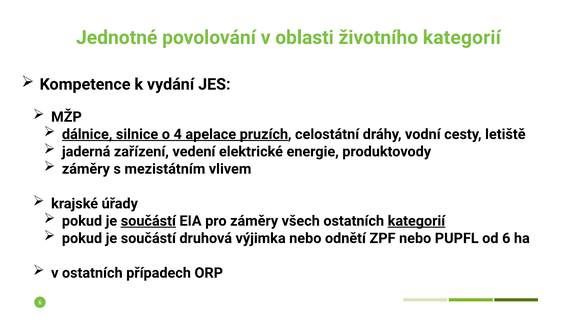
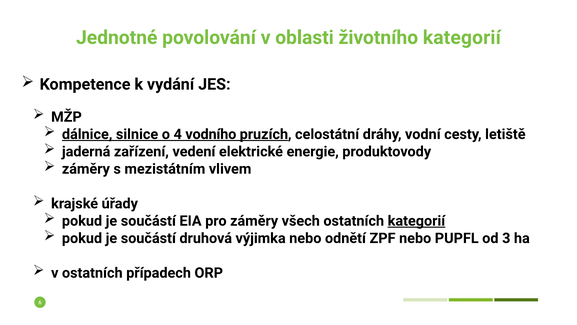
apelace: apelace -> vodního (211, 134)
součástí underline: present -> none (148, 221)
od 6: 6 -> 3 (506, 238)
